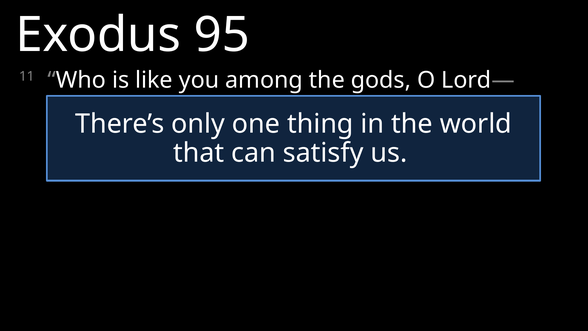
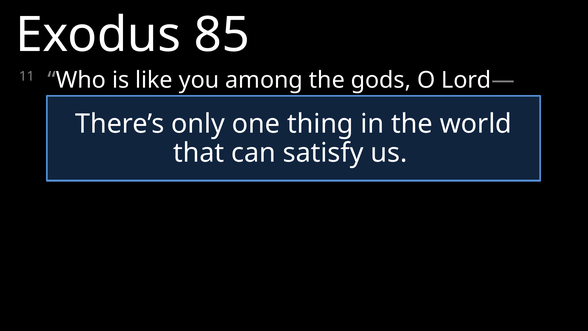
95: 95 -> 85 (222, 35)
